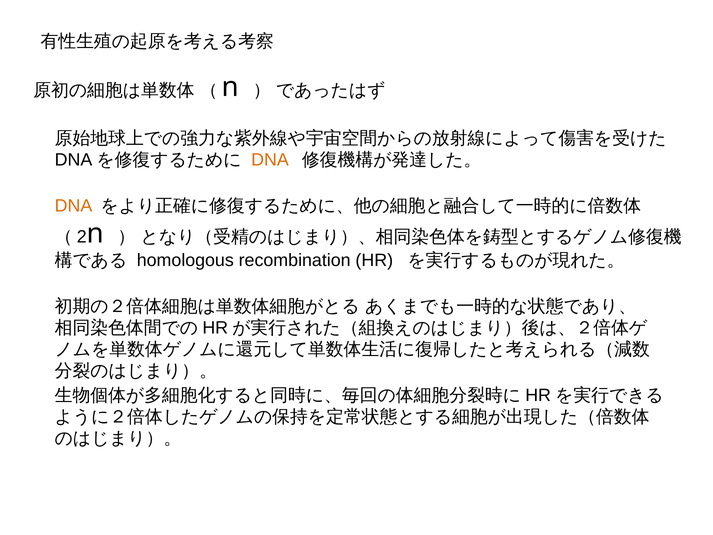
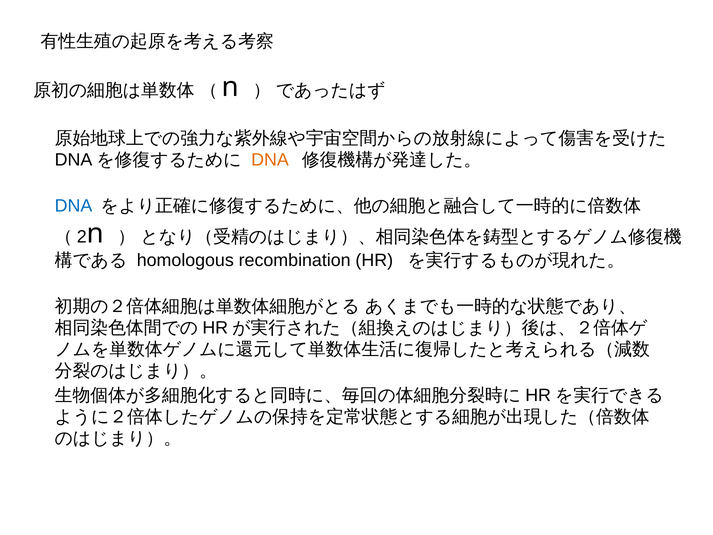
DNA colour: orange -> blue (73, 206)
